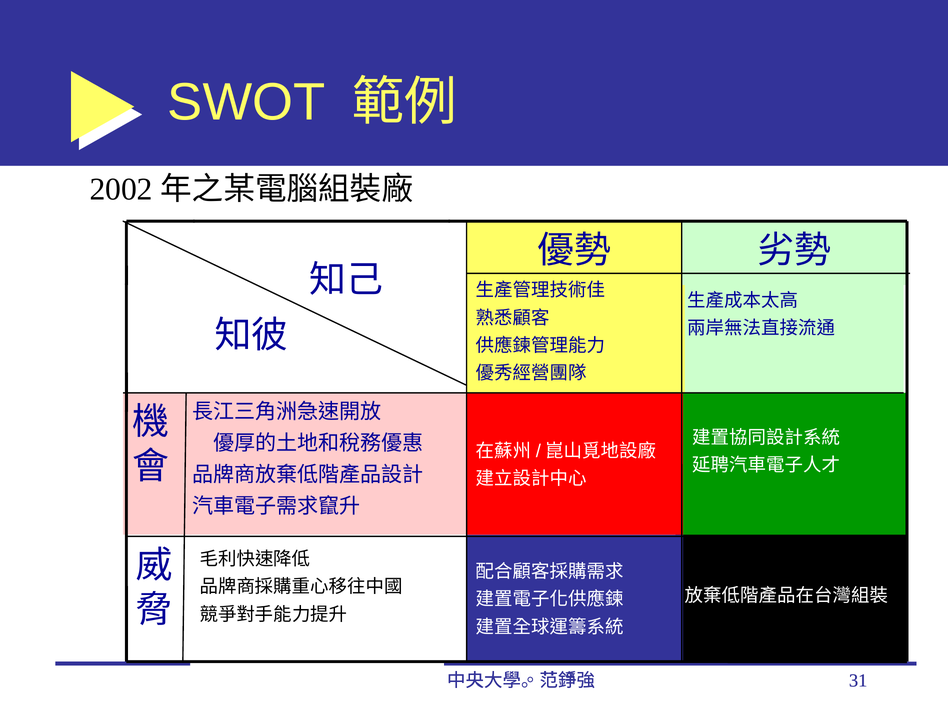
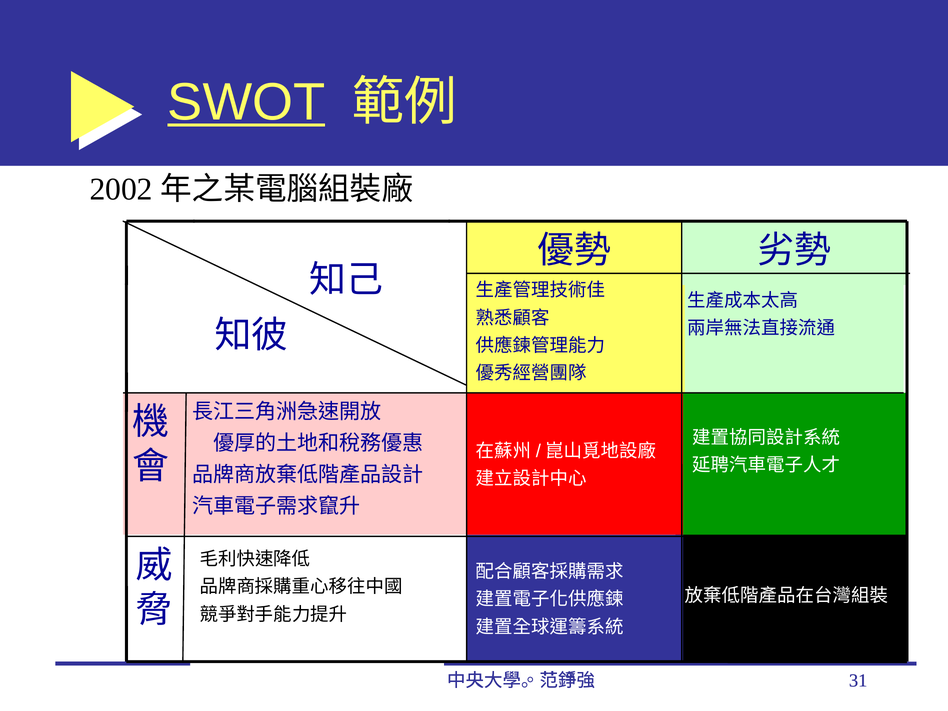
SWOT underline: none -> present (246, 102)
